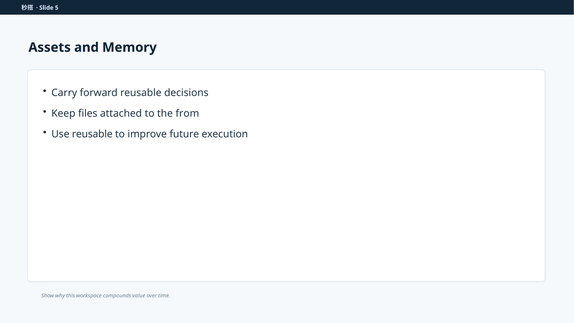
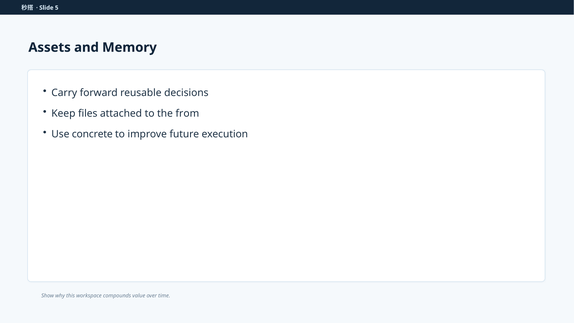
Use reusable: reusable -> concrete (92, 134)
